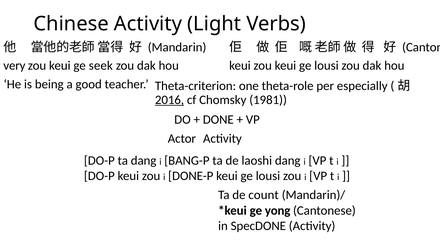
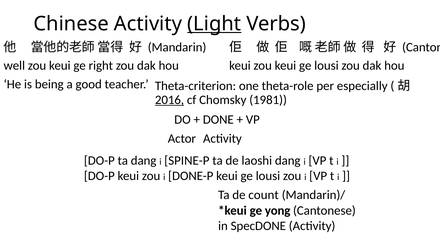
Light underline: none -> present (214, 24)
very: very -> well (14, 66)
seek: seek -> right (101, 66)
BANG-P: BANG-P -> SPINE-P (187, 160)
